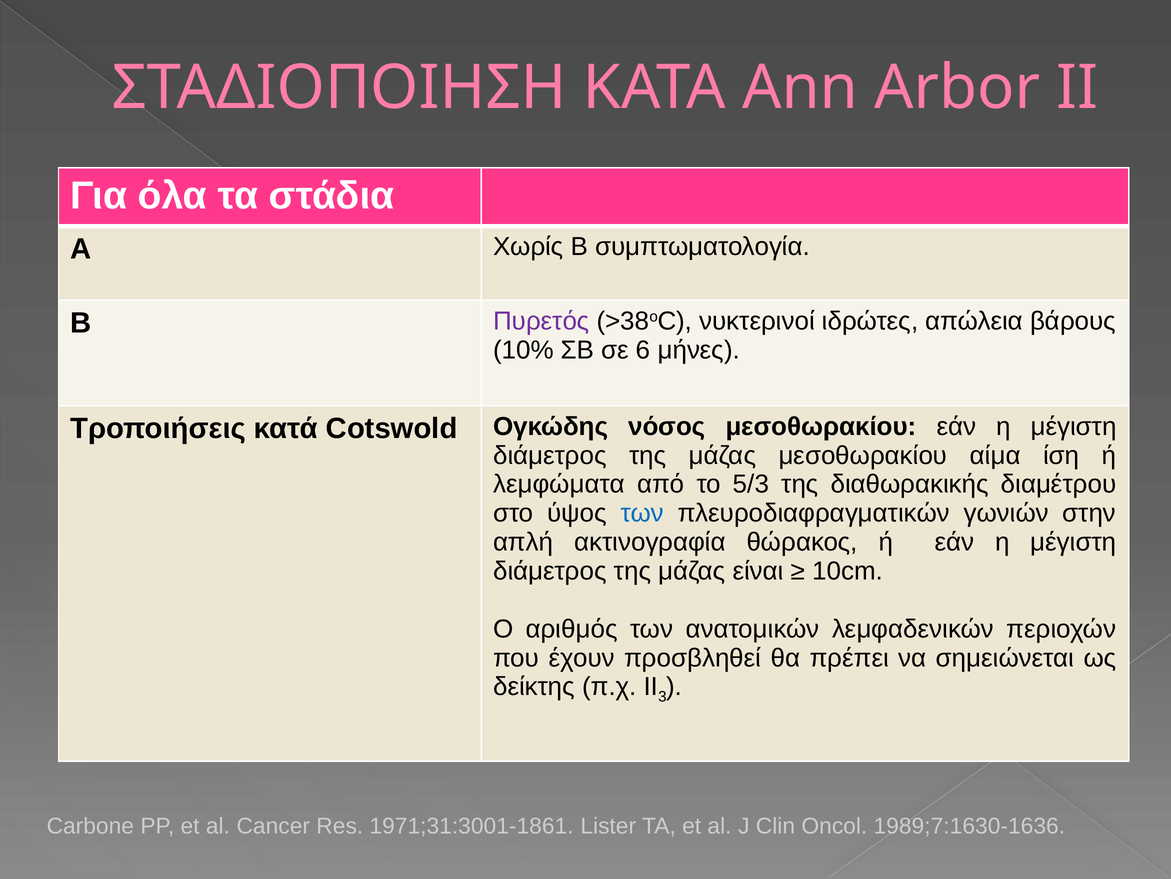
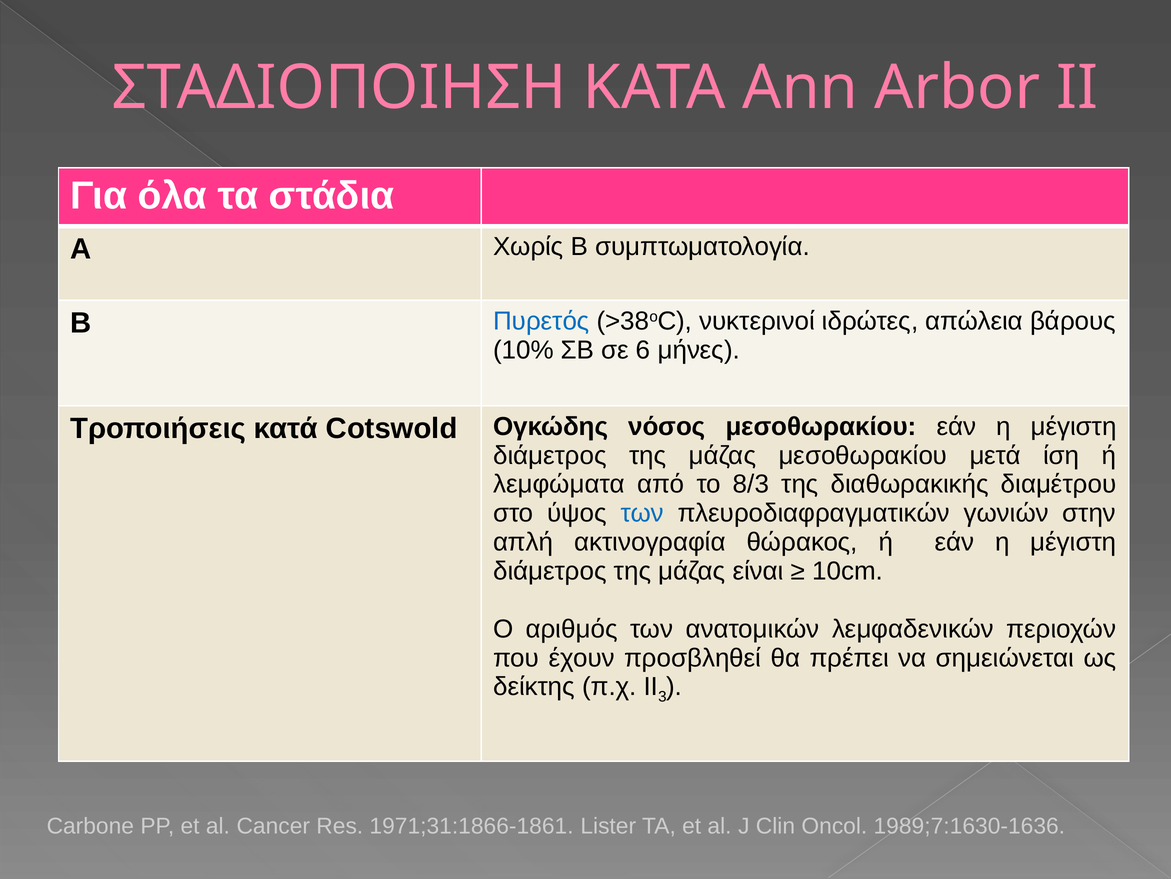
Πυρετός colour: purple -> blue (541, 321)
αίμα: αίμα -> μετά (995, 455)
5/3: 5/3 -> 8/3 (751, 484)
1971;31:3001-1861: 1971;31:3001-1861 -> 1971;31:1866-1861 (472, 825)
